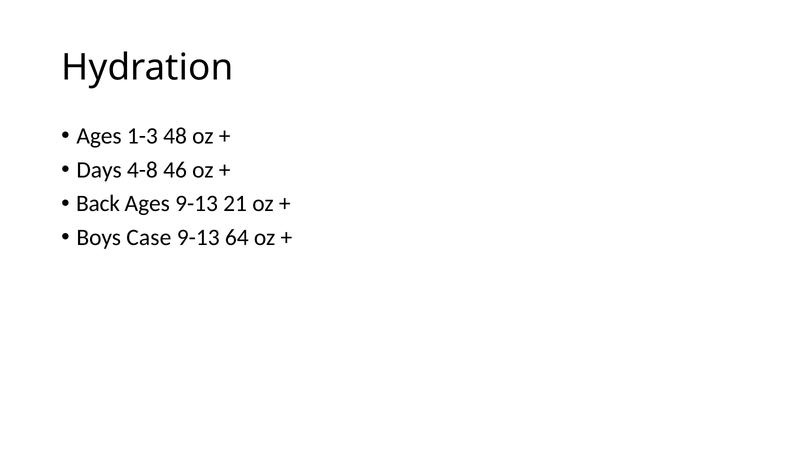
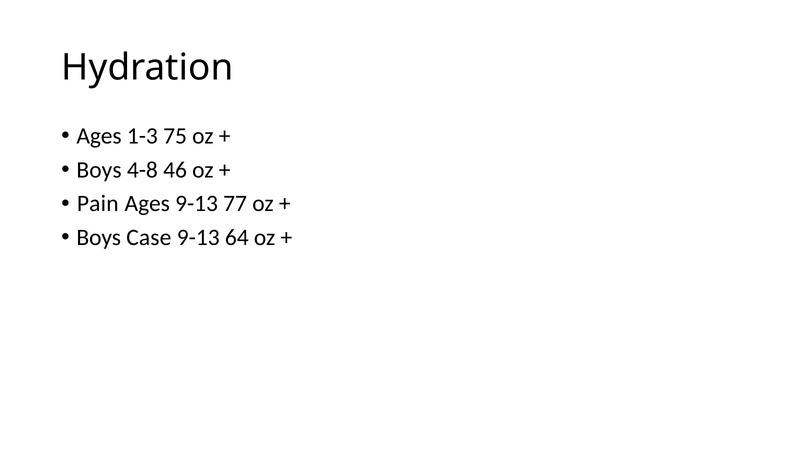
48: 48 -> 75 (175, 136)
Days: Days -> Boys (99, 170)
Back: Back -> Pain (98, 204)
21: 21 -> 77 (235, 204)
